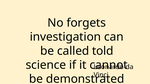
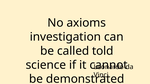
forgets: forgets -> axioms (86, 23)
